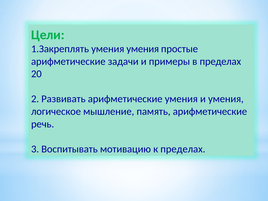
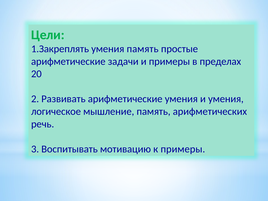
умения умения: умения -> память (143, 49)
память арифметические: арифметические -> арифметических (210, 111)
к пределах: пределах -> примеры (183, 149)
